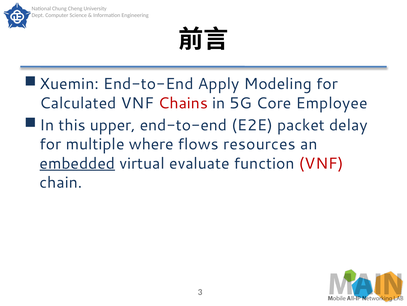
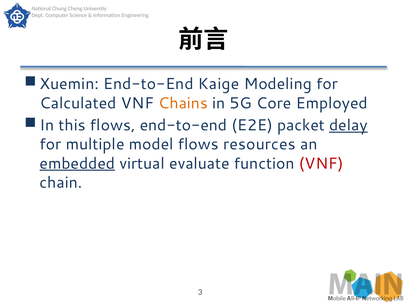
Apply: Apply -> Kaige (219, 84)
Chains colour: red -> orange (183, 103)
Employee: Employee -> Employed (332, 103)
this upper: upper -> flows (113, 125)
delay underline: none -> present (348, 125)
where: where -> model (151, 144)
